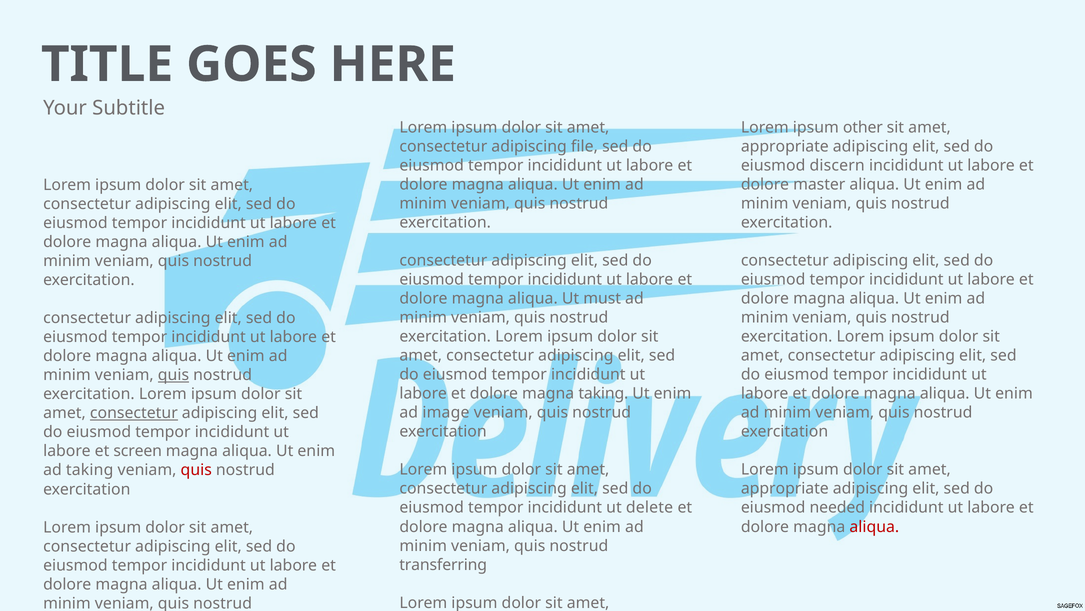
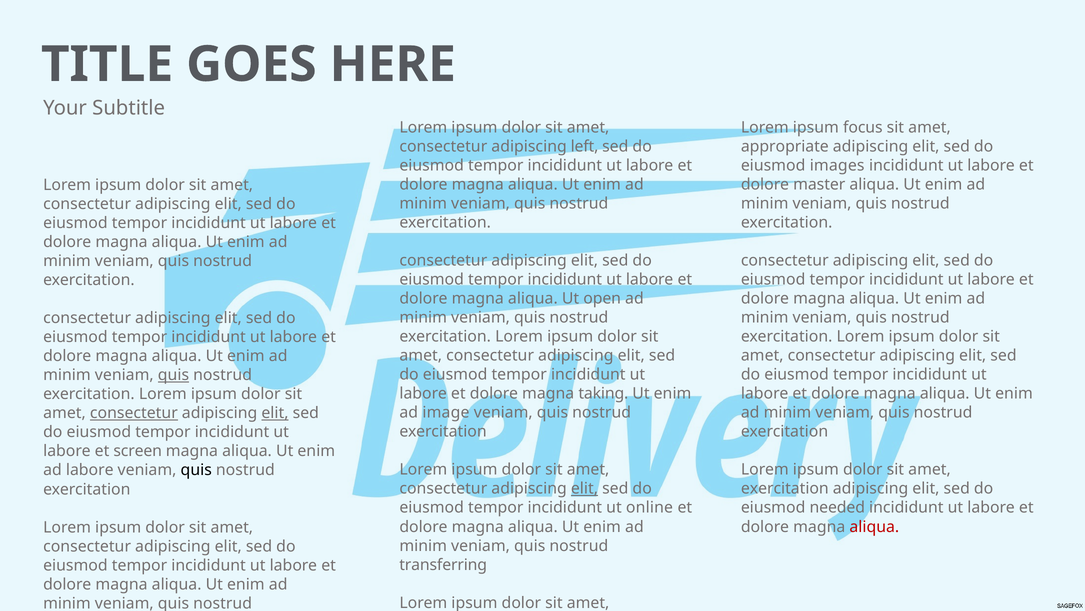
other: other -> focus (863, 127)
file: file -> left (585, 146)
discern: discern -> images (837, 165)
must: must -> open (602, 298)
elit underline: none -> present (275, 413)
ad taking: taking -> labore (90, 470)
quis colour: red -> black (196, 470)
elit underline: none -> present (584, 488)
appropriate: appropriate -> exercitation (785, 488)
delete: delete -> online (650, 507)
